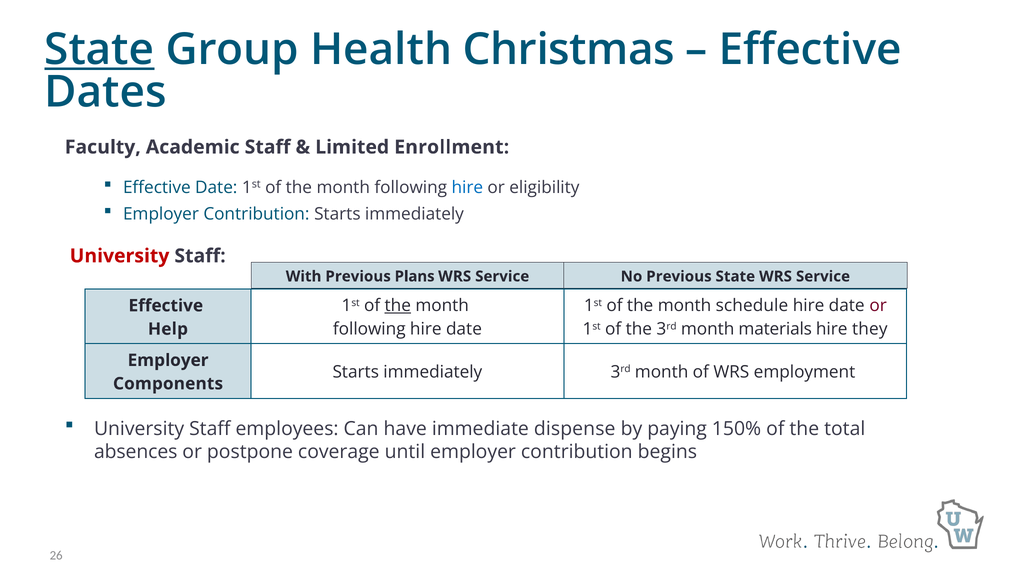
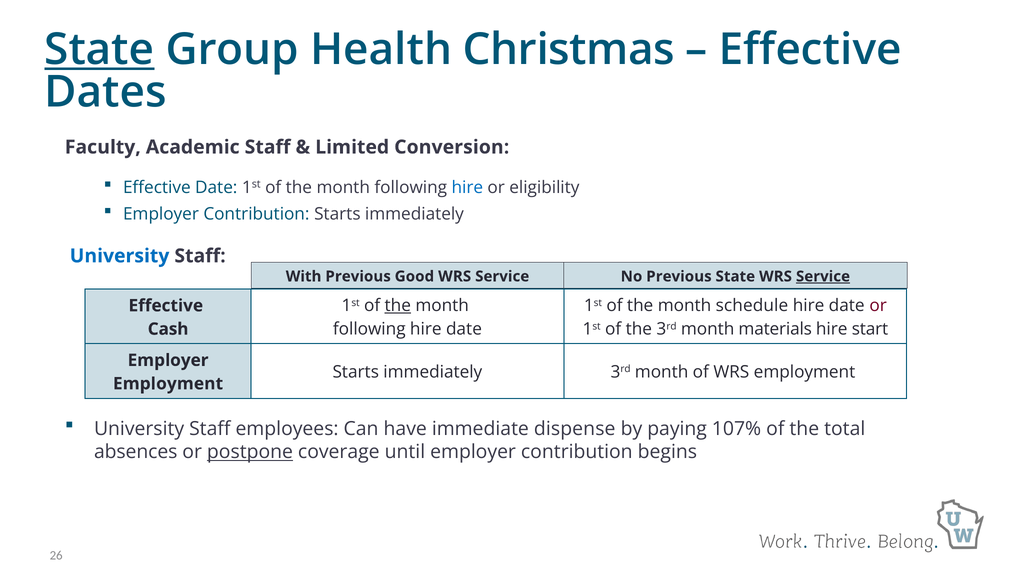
Enrollment: Enrollment -> Conversion (452, 147)
University colour: red -> blue (120, 256)
Plans: Plans -> Good (414, 276)
Service underline: none -> present (823, 277)
Help: Help -> Cash (168, 329)
they: they -> start (870, 329)
Components: Components -> Employment (168, 384)
150%: 150% -> 107% (736, 429)
postpone underline: none -> present (250, 452)
